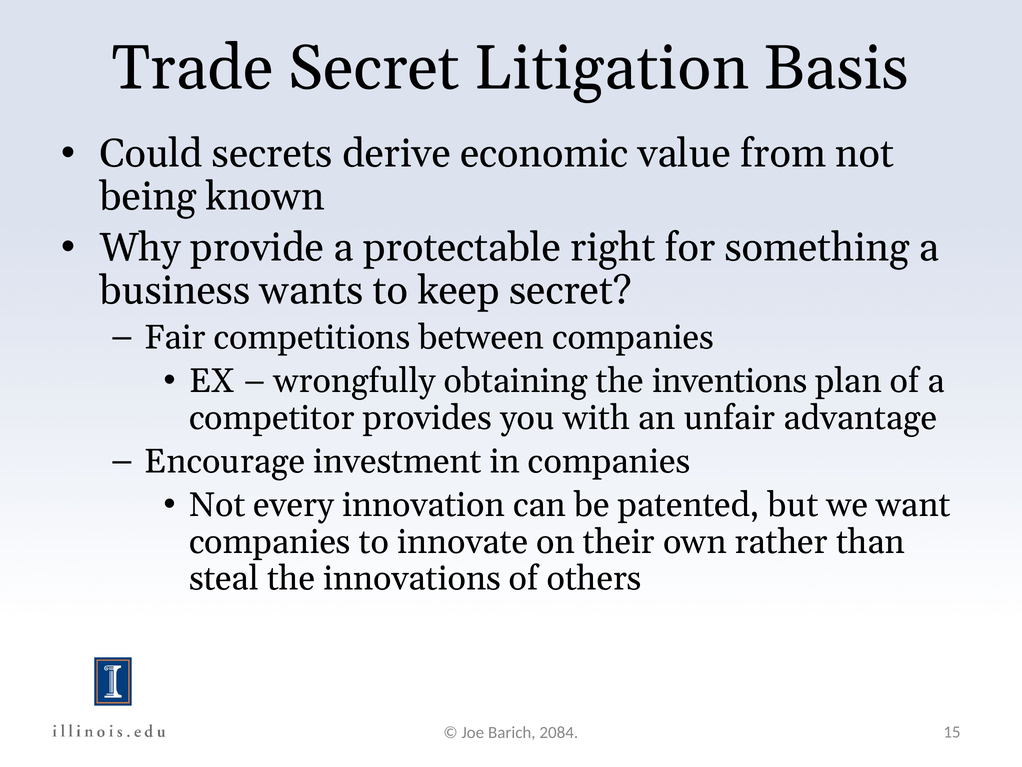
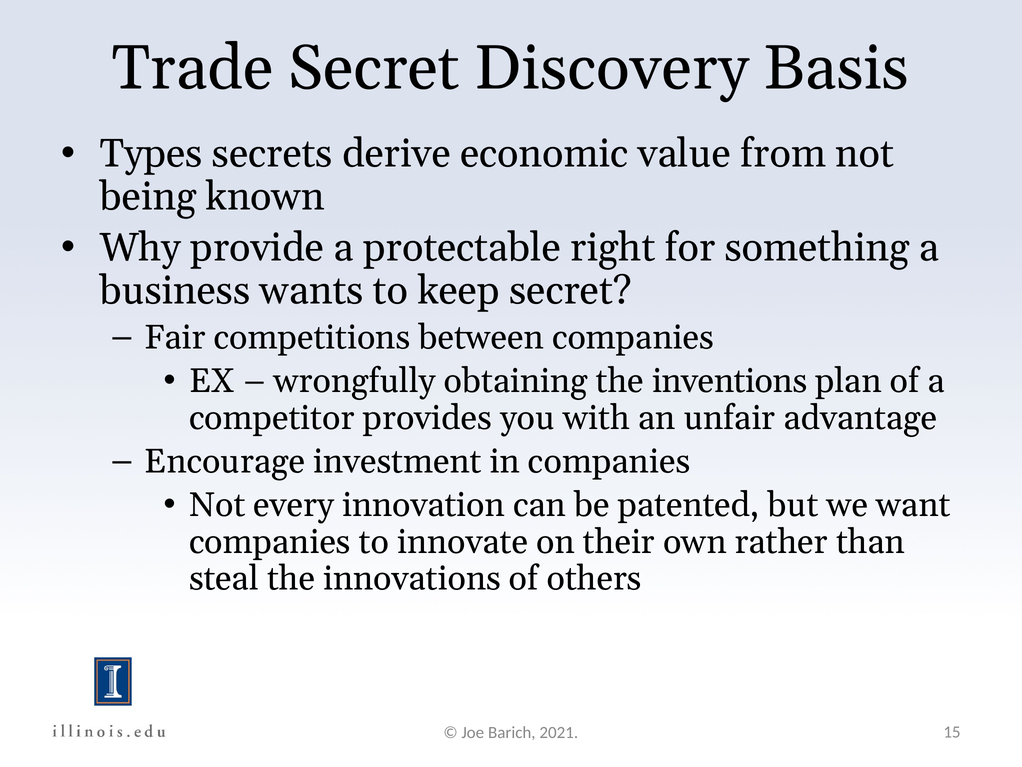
Litigation: Litigation -> Discovery (612, 68)
Could: Could -> Types (151, 154)
2084: 2084 -> 2021 (559, 732)
